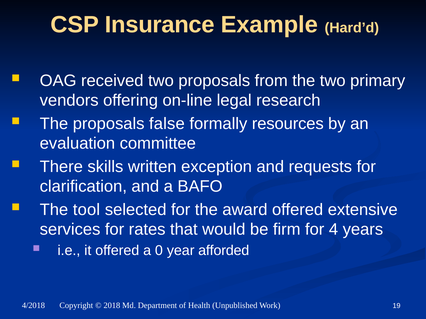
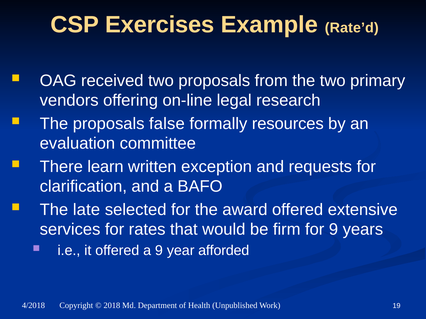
Insurance: Insurance -> Exercises (160, 25)
Hard’d: Hard’d -> Rate’d (352, 28)
skills: skills -> learn (105, 167)
tool: tool -> late (86, 210)
for 4: 4 -> 9 (334, 230)
a 0: 0 -> 9 (159, 251)
